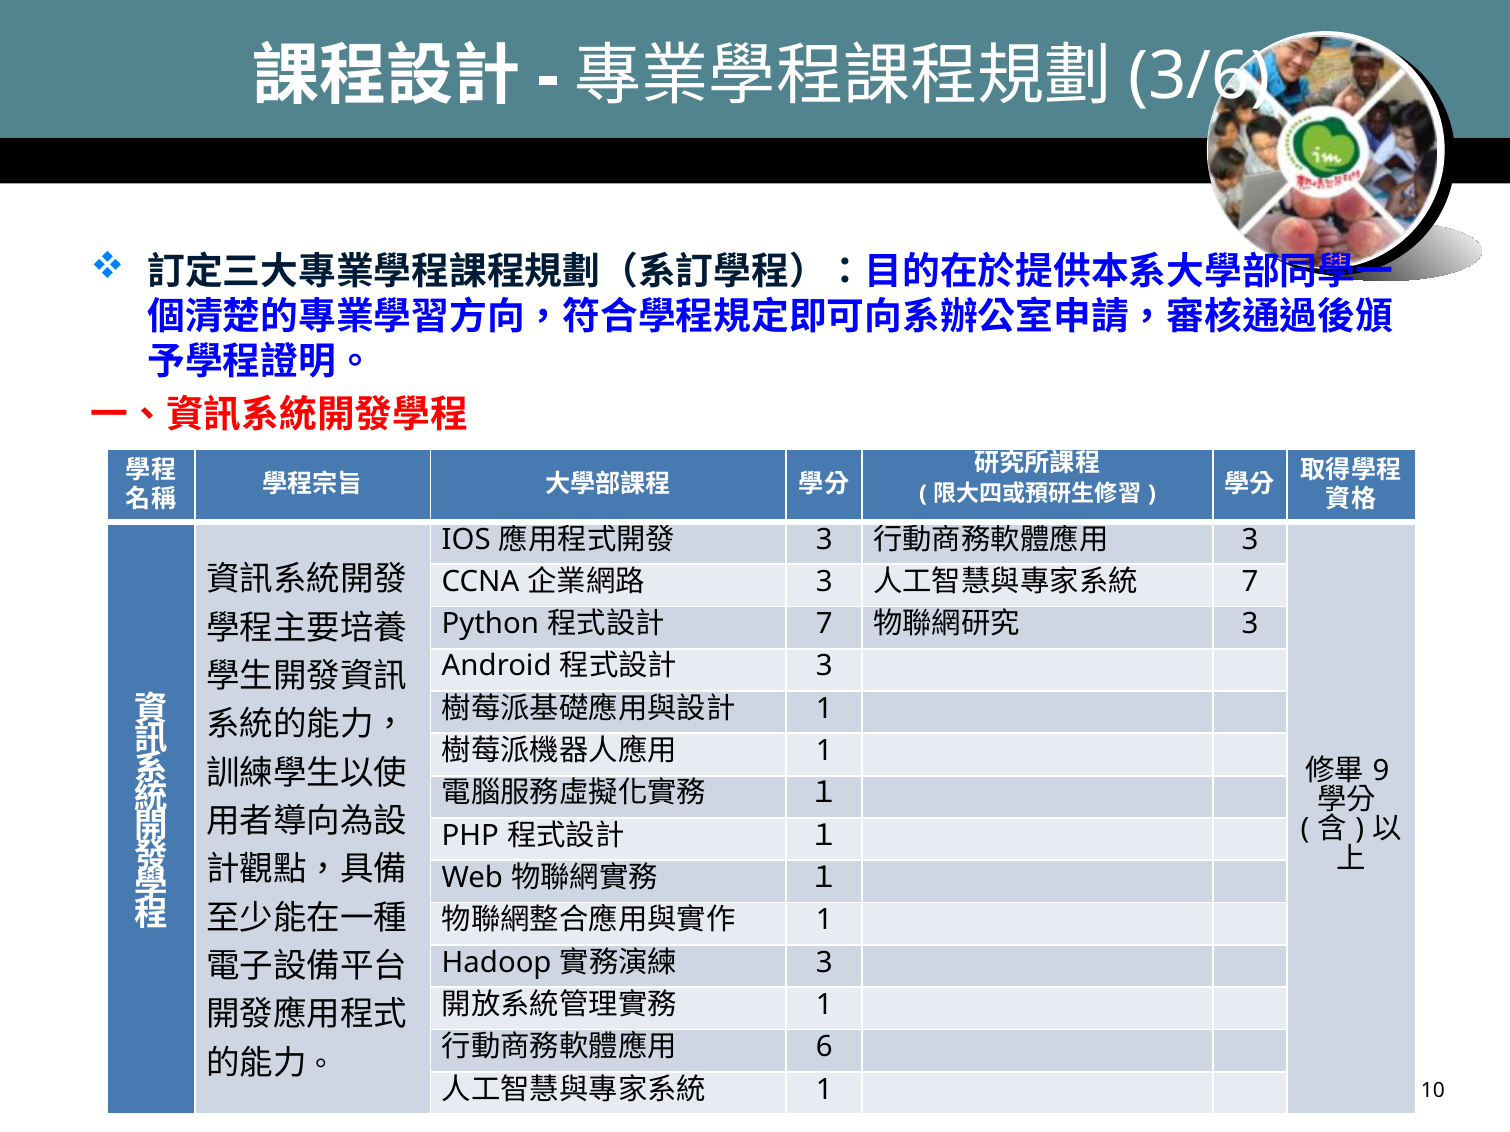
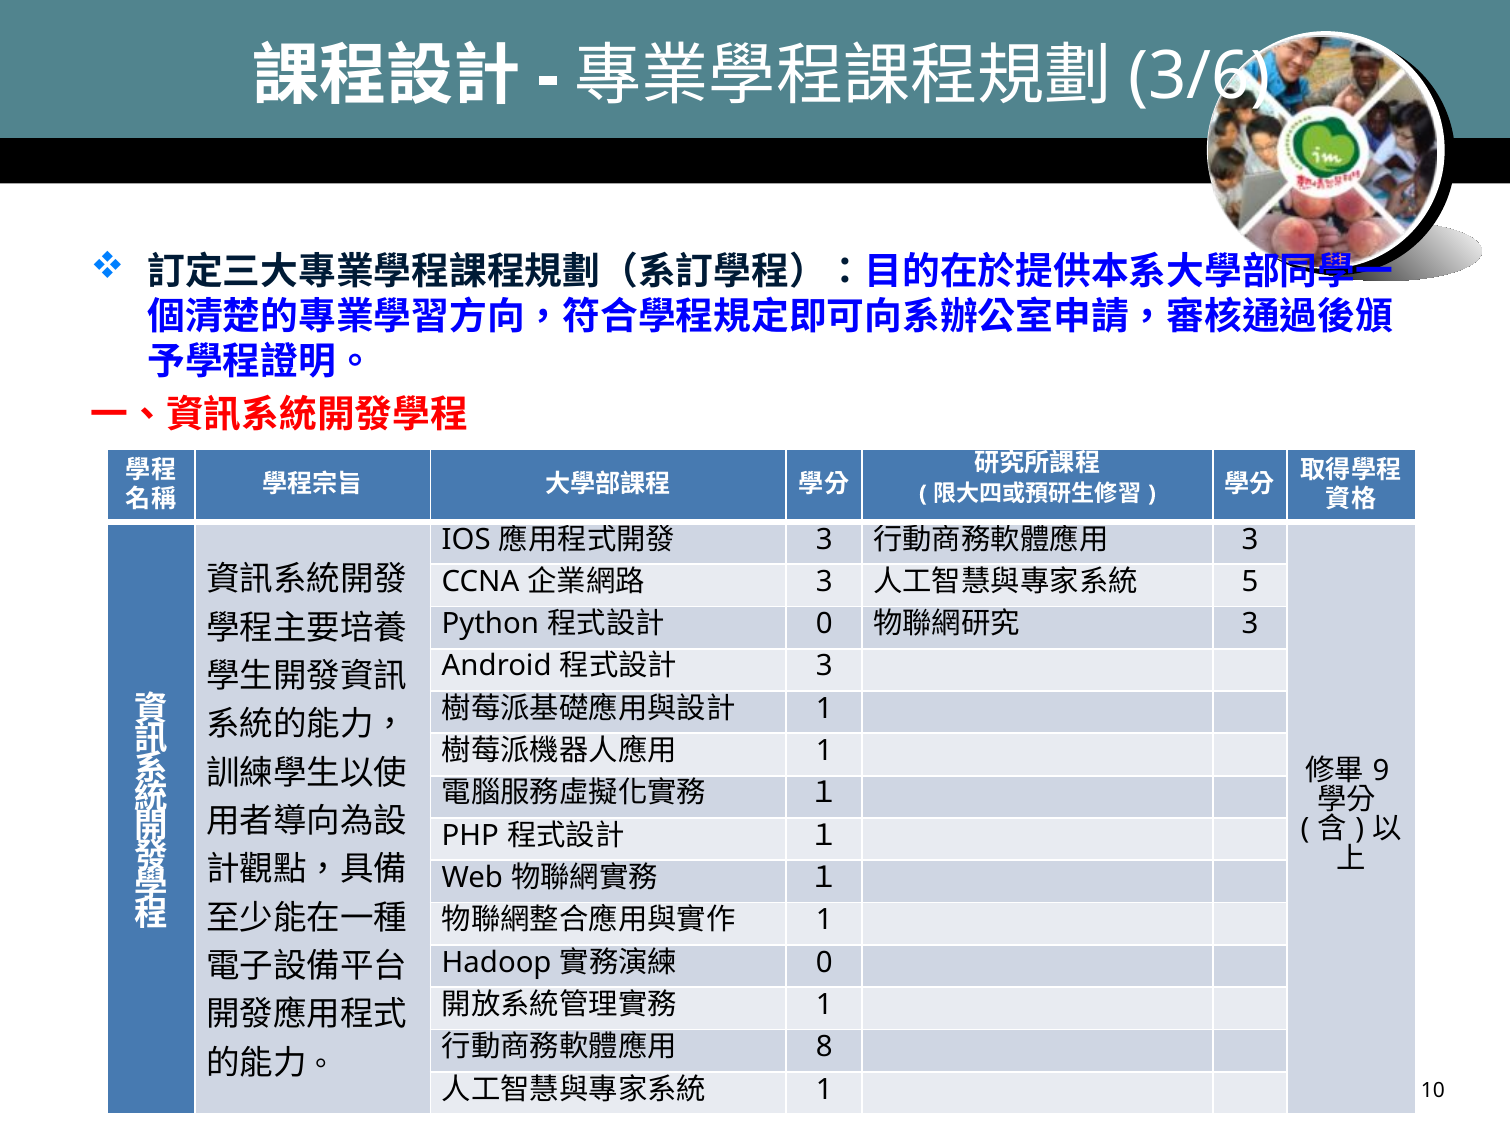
7: 7 -> 5 (1250, 582)
7: 7 -> 0 (824, 624)
3: 3 -> 0 (824, 963)
6: 6 -> 8 (824, 1048)
